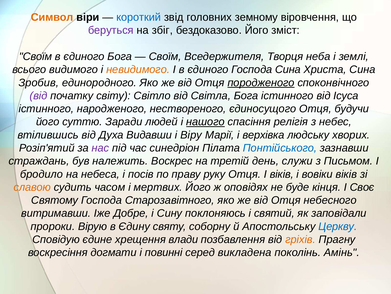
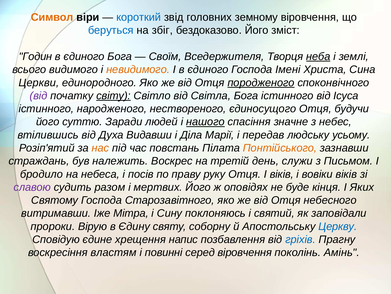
беруться colour: purple -> blue (111, 30)
Своїм: Своїм -> Годин (36, 56)
неба underline: none -> present (318, 56)
Господа Сина: Сина -> Імені (288, 69)
Зробив: Зробив -> Церкви (39, 82)
світу underline: none -> present (113, 95)
релігія: релігія -> значне (291, 122)
Віру: Віру -> Діла (191, 135)
верхівка: верхівка -> передав (263, 135)
хворих: хворих -> усьому (351, 135)
нас colour: purple -> orange (100, 148)
синедріон: синедріон -> повстань (175, 148)
Понтійського colour: blue -> orange (280, 148)
славою colour: orange -> purple (32, 187)
часом: часом -> разом (110, 187)
Своє: Своє -> Яких (362, 187)
Добре: Добре -> Мітра (131, 213)
влади: влади -> напис (183, 239)
гріхів colour: orange -> blue (300, 239)
догмати: догмати -> властям (114, 252)
серед викладена: викладена -> віровчення (245, 252)
